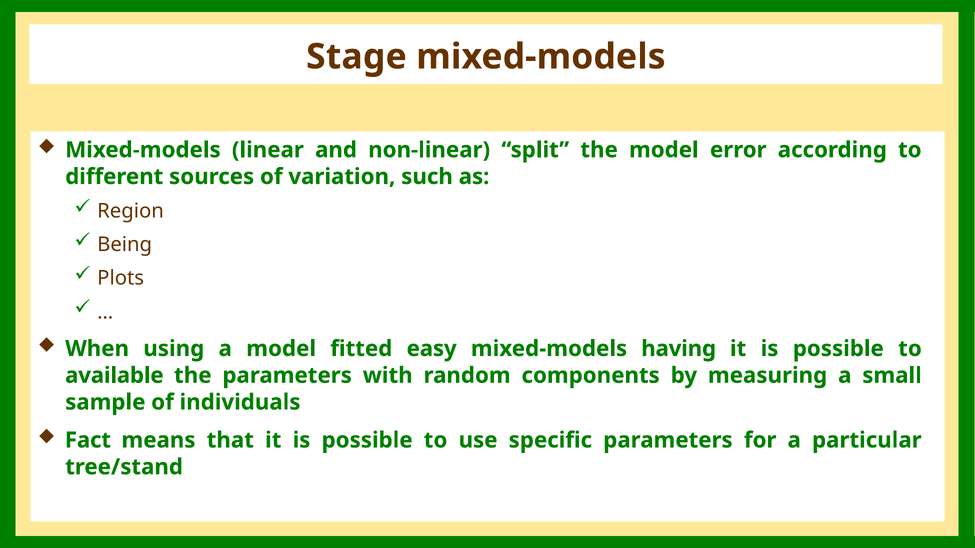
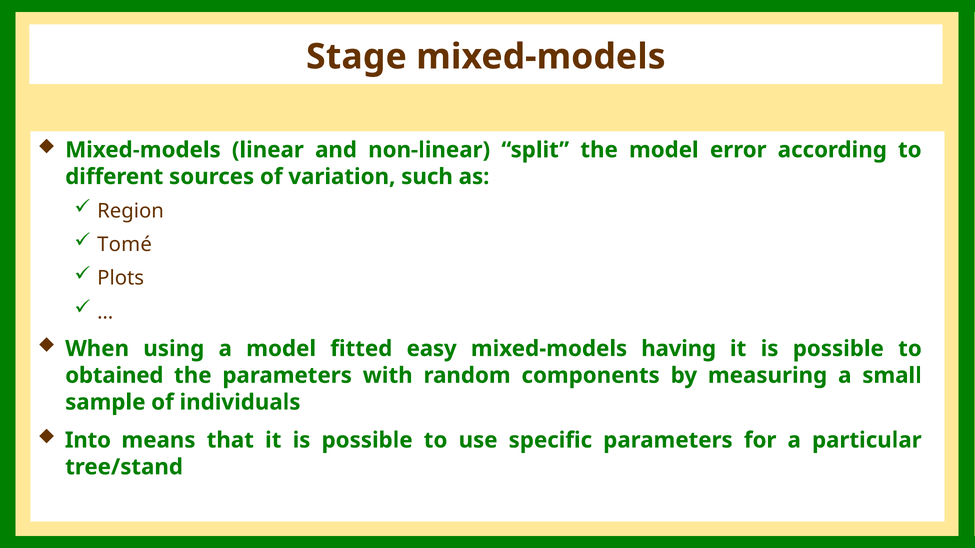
Being: Being -> Tomé (125, 245)
available: available -> obtained (114, 376)
Fact: Fact -> Into (88, 441)
